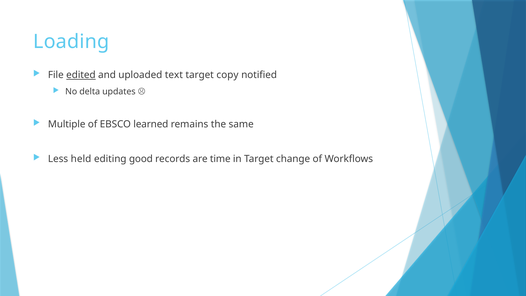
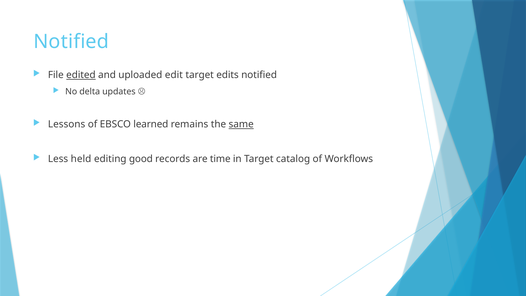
Loading: Loading -> Notified (71, 41)
text: text -> edit (174, 75)
copy: copy -> edits (228, 75)
Multiple: Multiple -> Lessons (67, 124)
same underline: none -> present (241, 124)
change: change -> catalog (293, 159)
